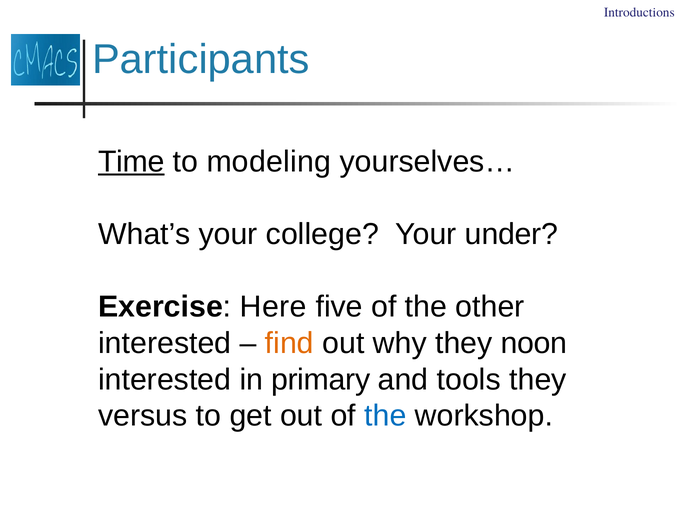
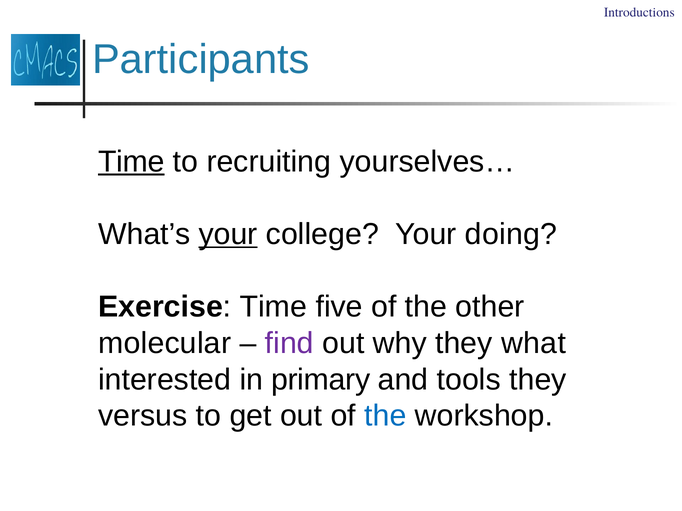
modeling: modeling -> recruiting (269, 162)
your underline: none -> present (228, 234)
under: under -> doing (511, 234)
Exercise Here: Here -> Time (273, 307)
interested: interested -> molecular (165, 344)
find colour: orange -> purple (289, 344)
noon: noon -> what (534, 344)
